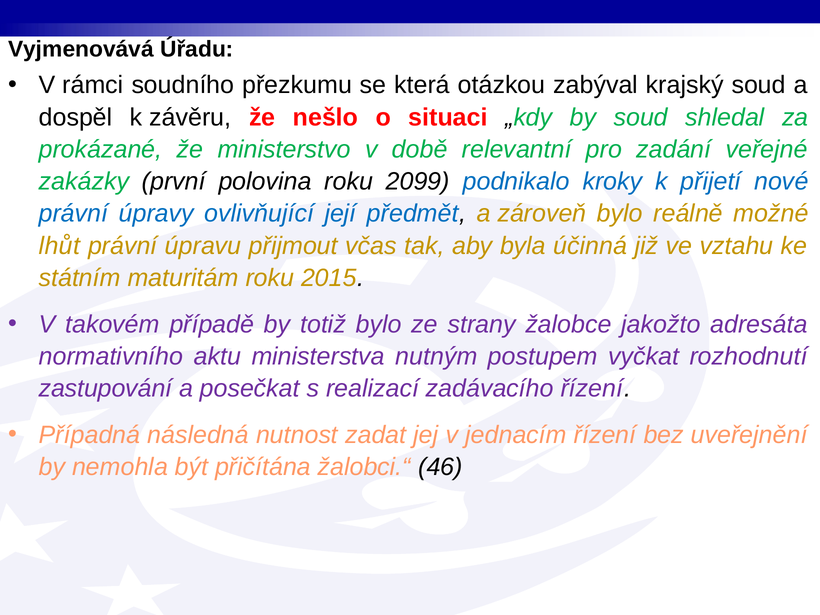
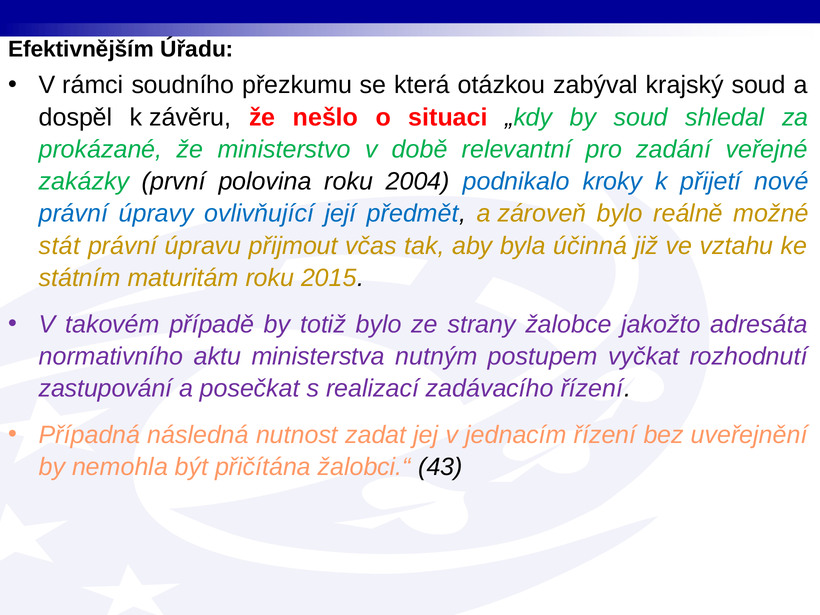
Vyjmenovává: Vyjmenovává -> Efektivnějším (81, 49)
2099: 2099 -> 2004 (418, 182)
lhůt: lhůt -> stát (60, 246)
46: 46 -> 43 (440, 467)
